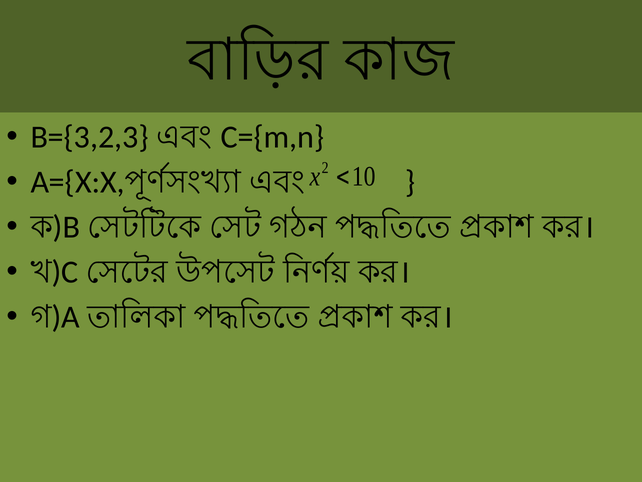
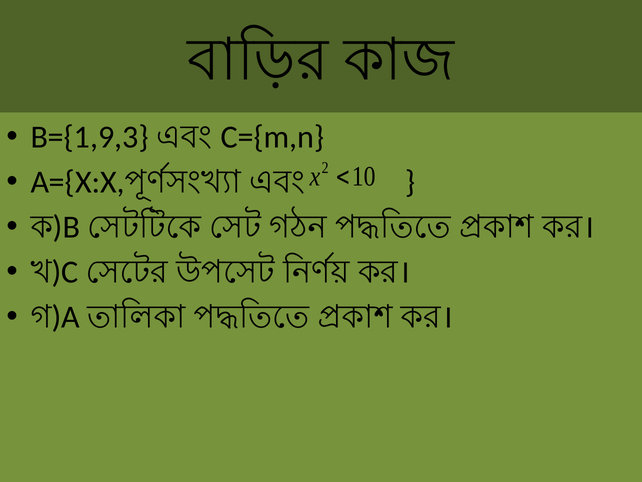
B={3,2,3: B={3,2,3 -> B={1,9,3 (90, 137)
